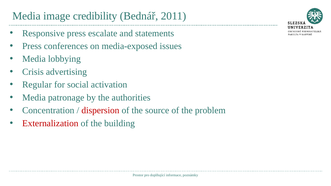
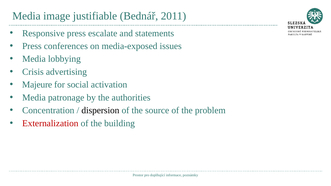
credibility: credibility -> justifiable (95, 16)
Regular: Regular -> Majeure (37, 85)
dispersion colour: red -> black (100, 111)
